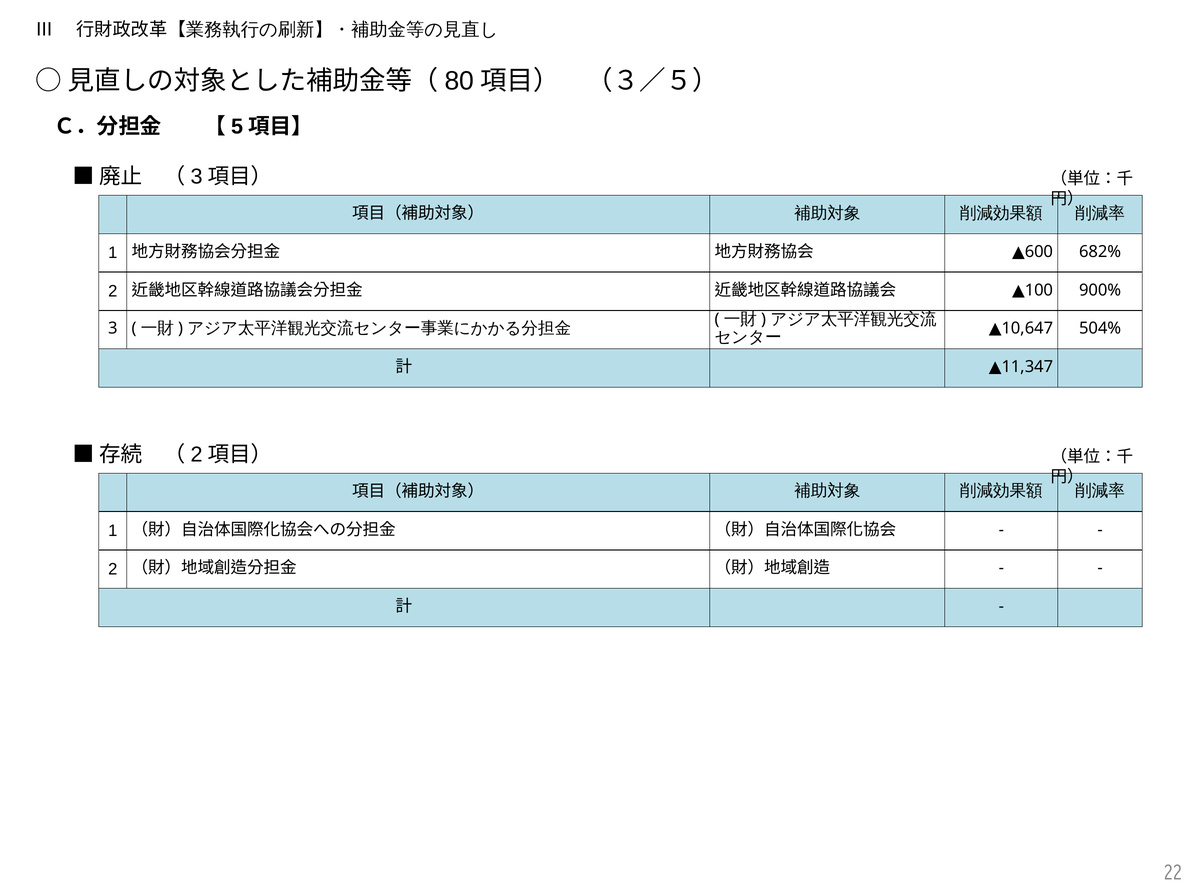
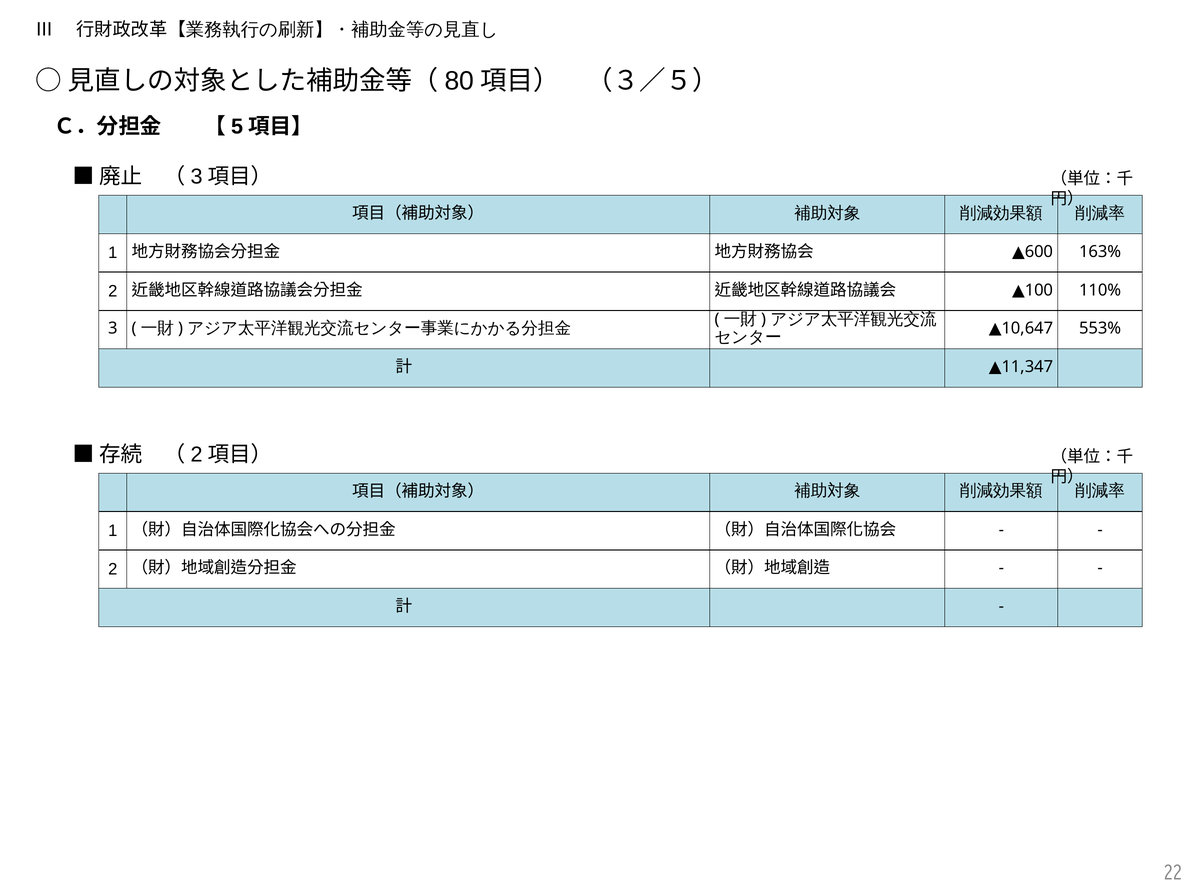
682%: 682% -> 163% (1100, 252)
900%: 900% -> 110% (1100, 290)
504%: 504% -> 553% (1100, 328)
